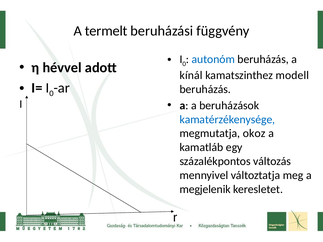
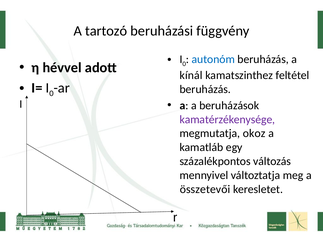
termelt: termelt -> tartozó (106, 31)
modell: modell -> feltétel (292, 75)
kamatérzékenysége colour: blue -> purple (227, 120)
megjelenik: megjelenik -> összetevői (205, 189)
